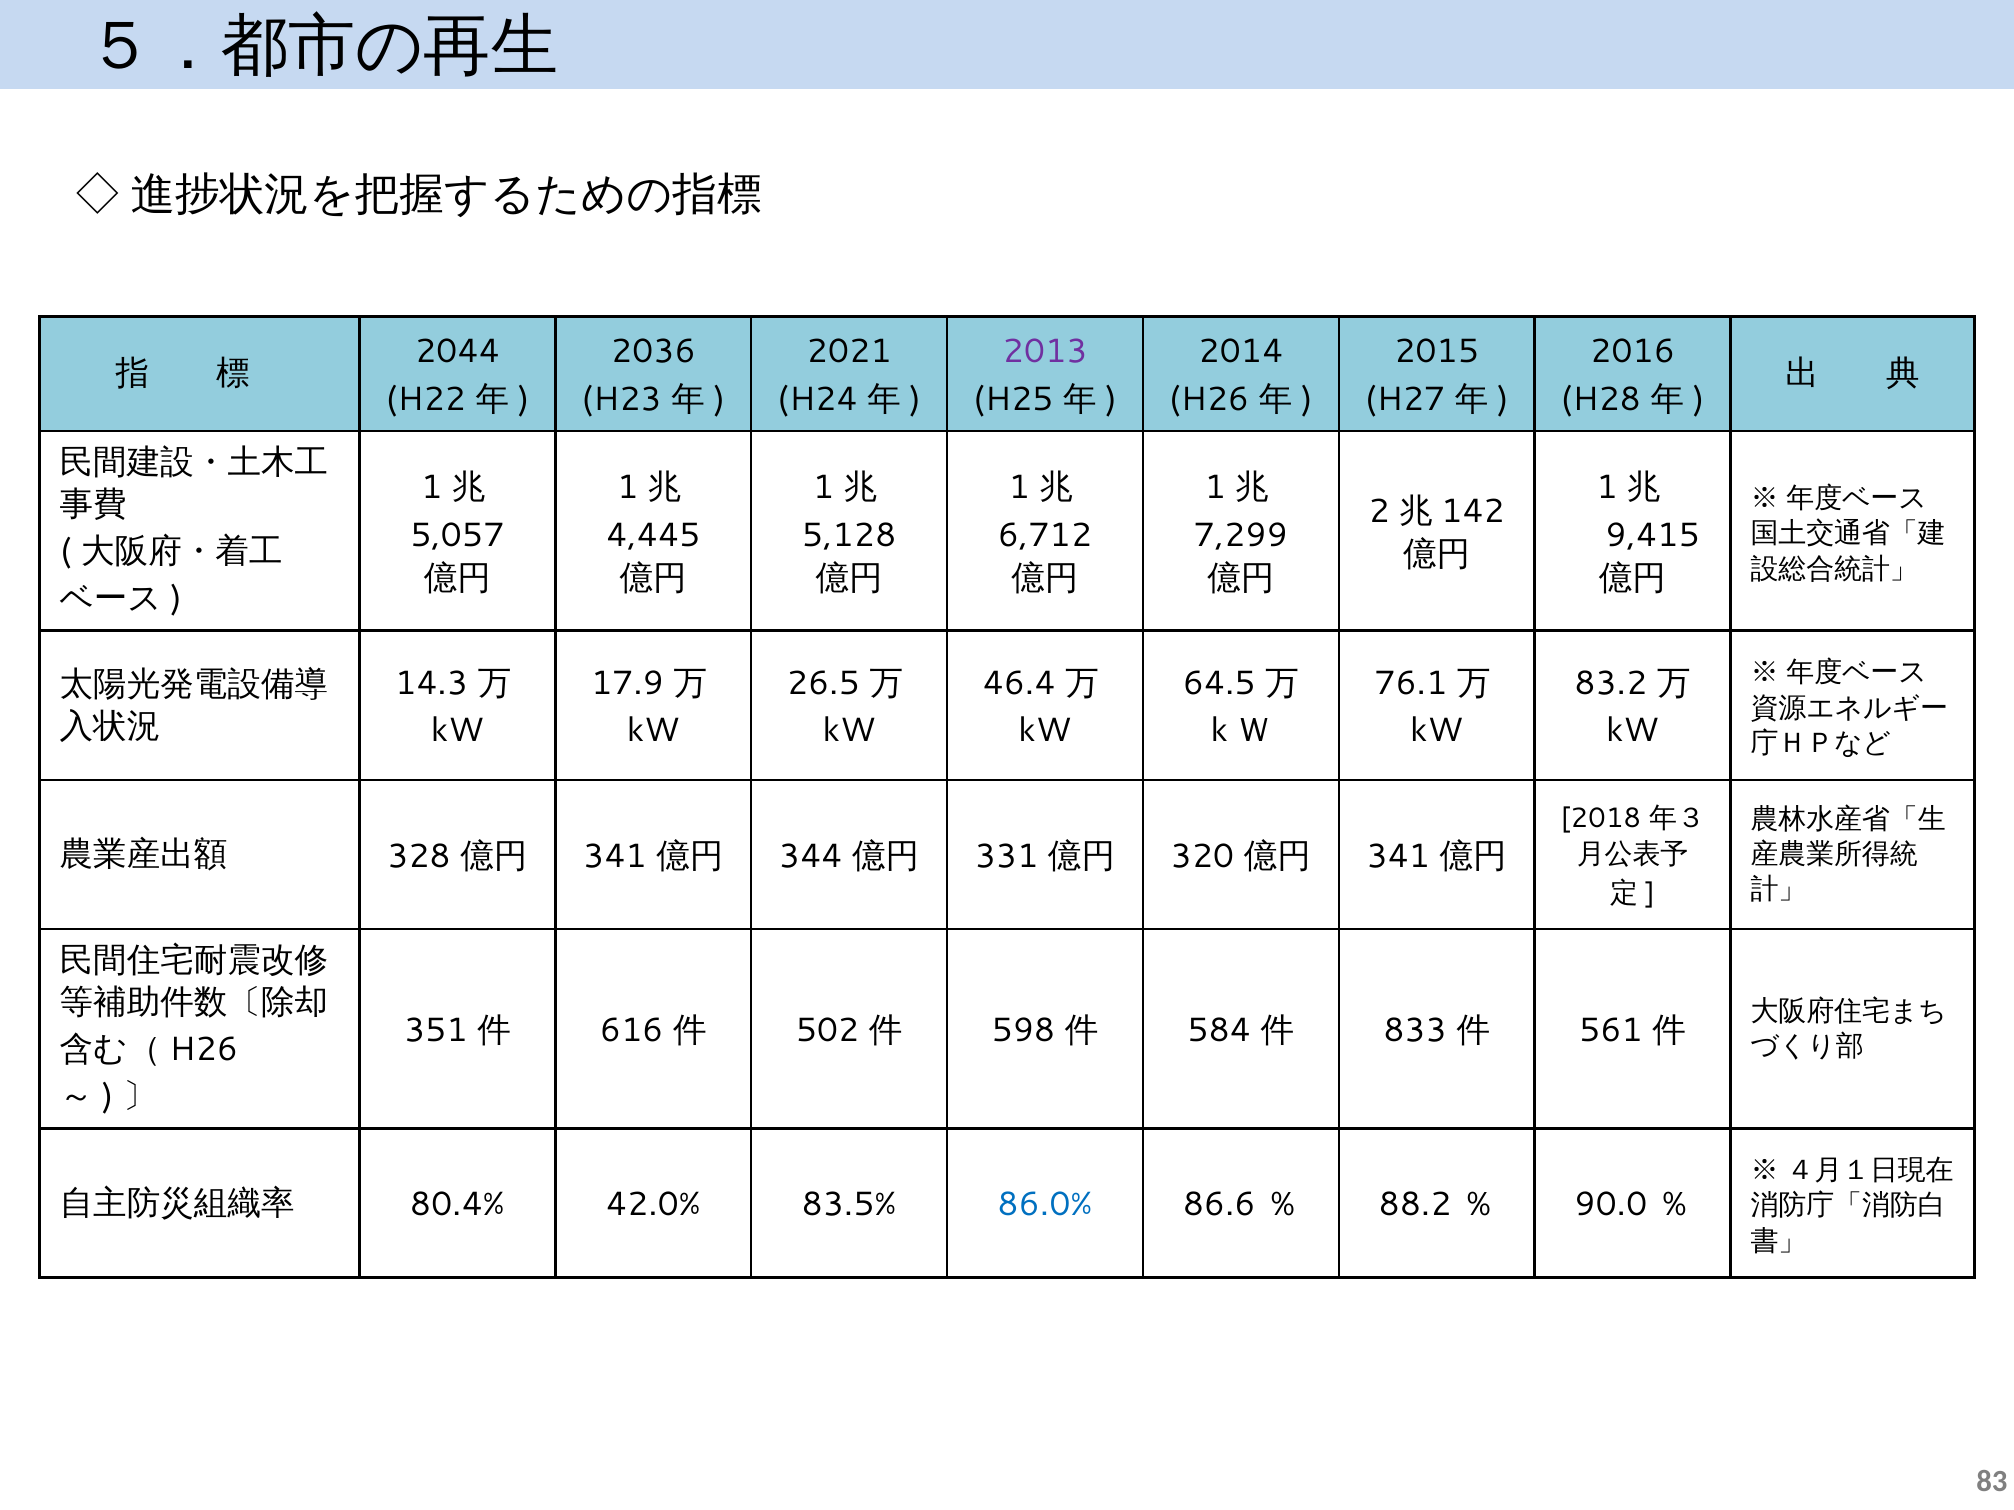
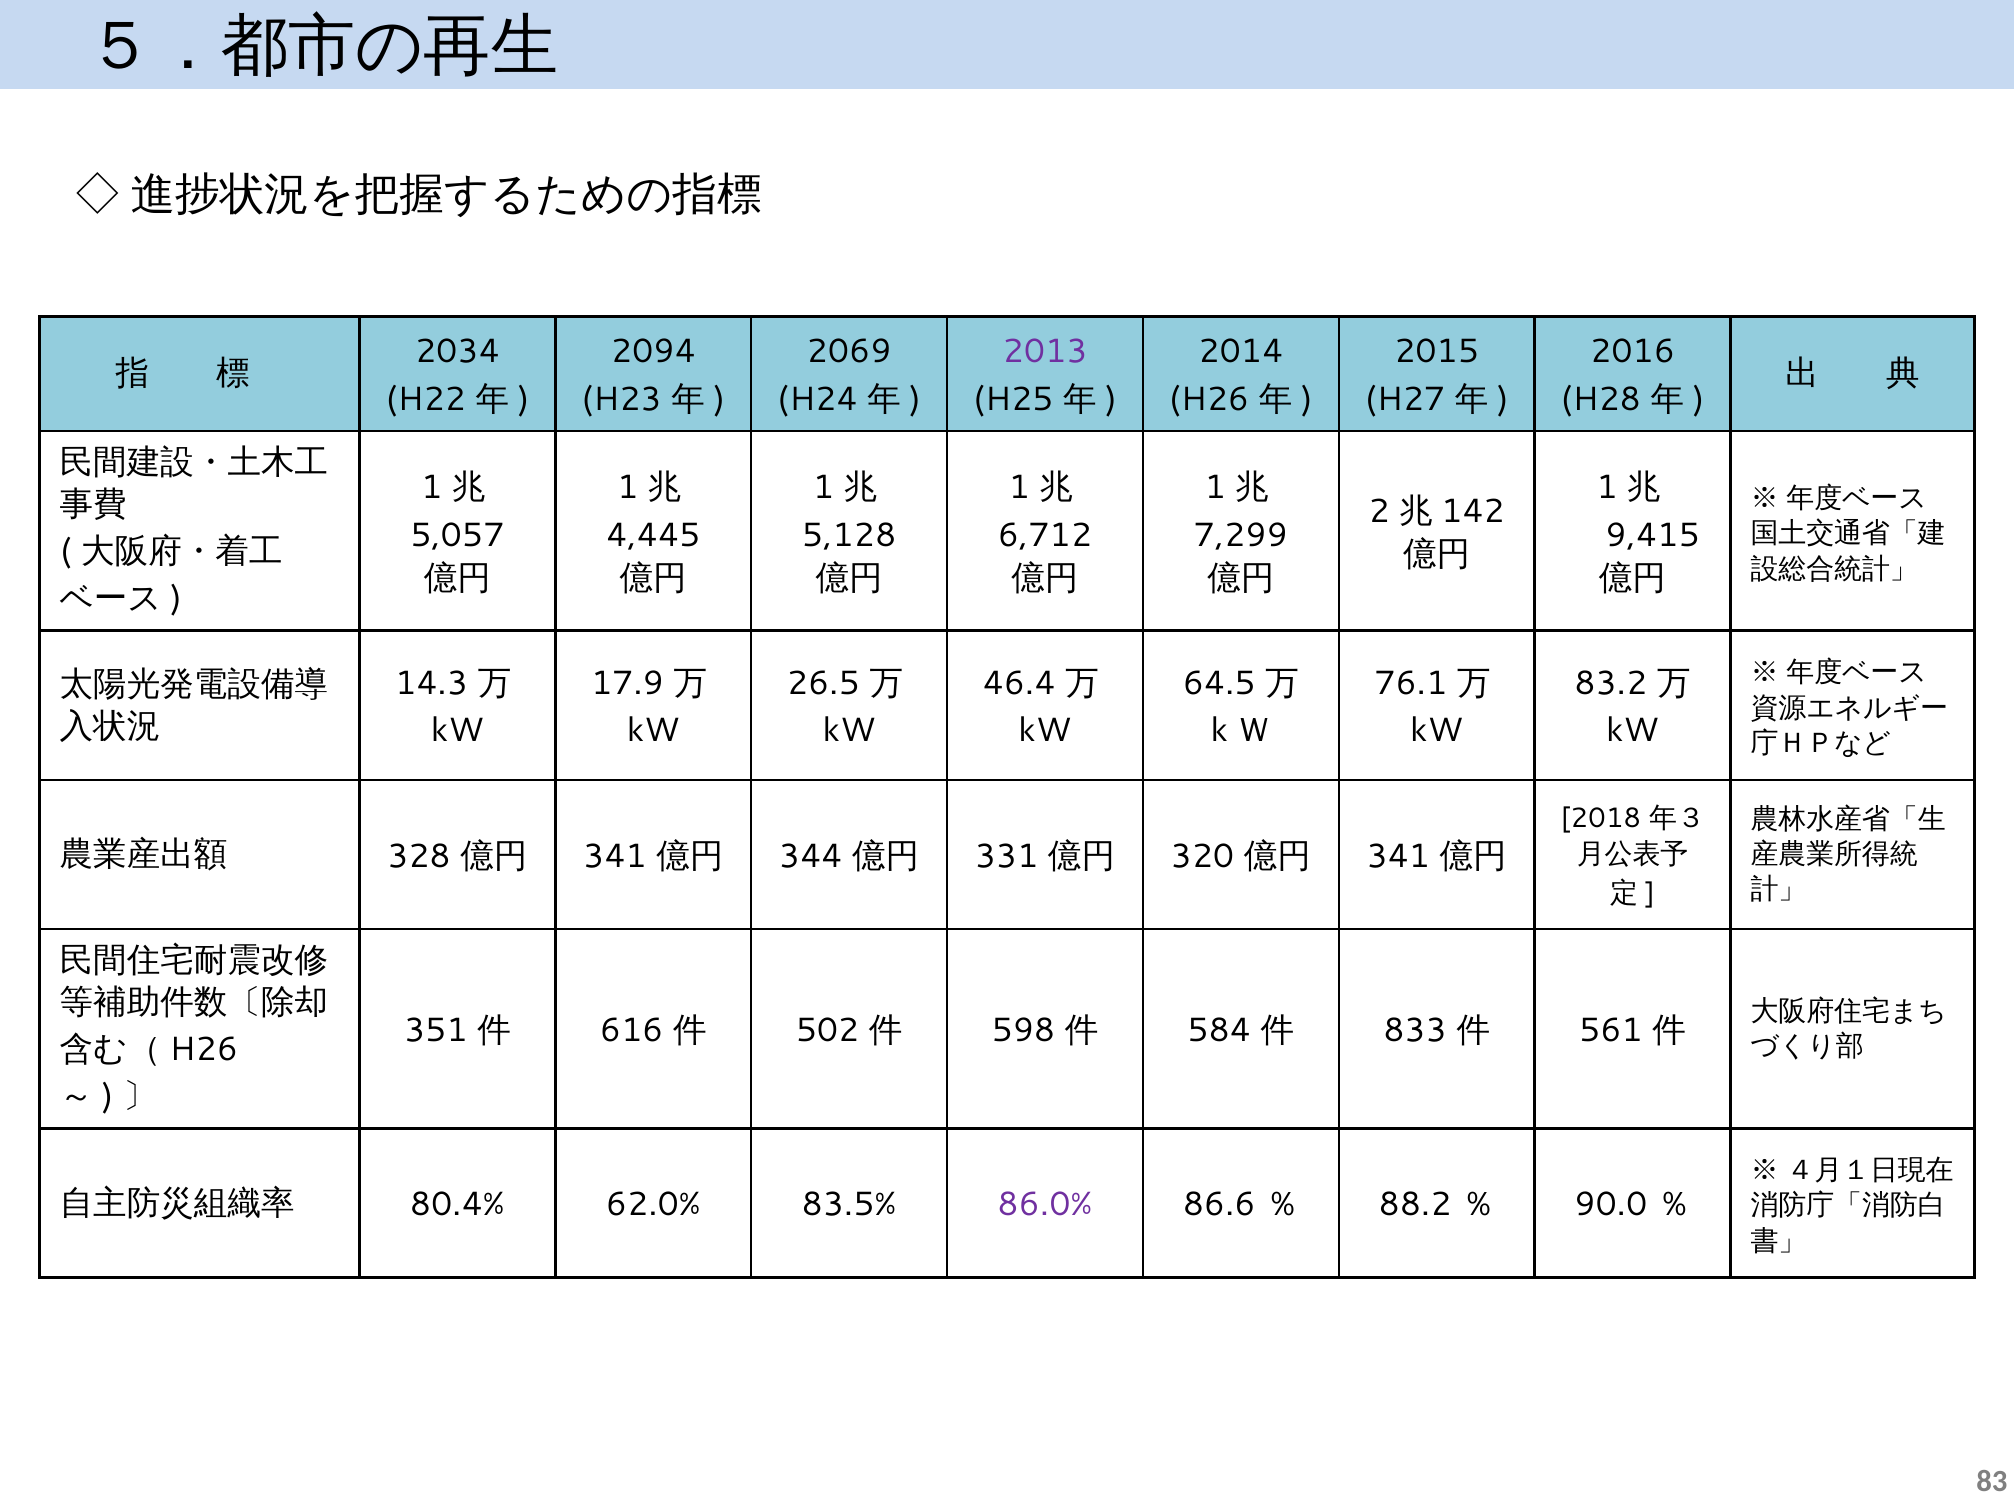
2044: 2044 -> 2034 (457, 352)
2036: 2036 -> 2094 (653, 352)
2021: 2021 -> 2069 (849, 352)
42.0%: 42.0% -> 62.0% (653, 1205)
86.0% colour: blue -> purple (1045, 1205)
